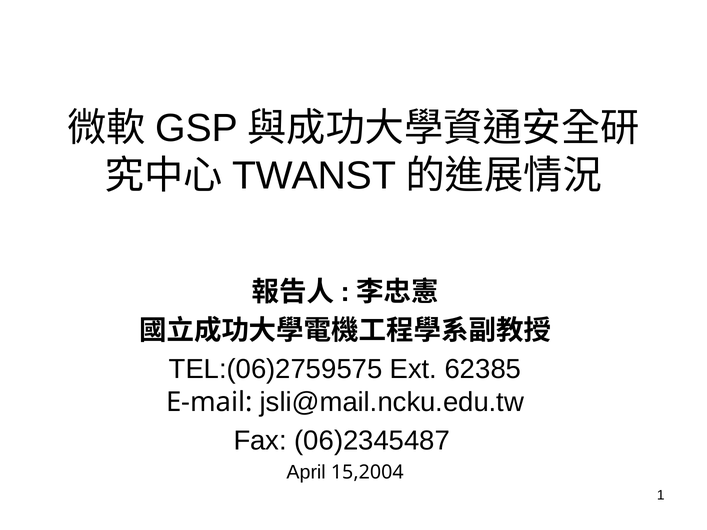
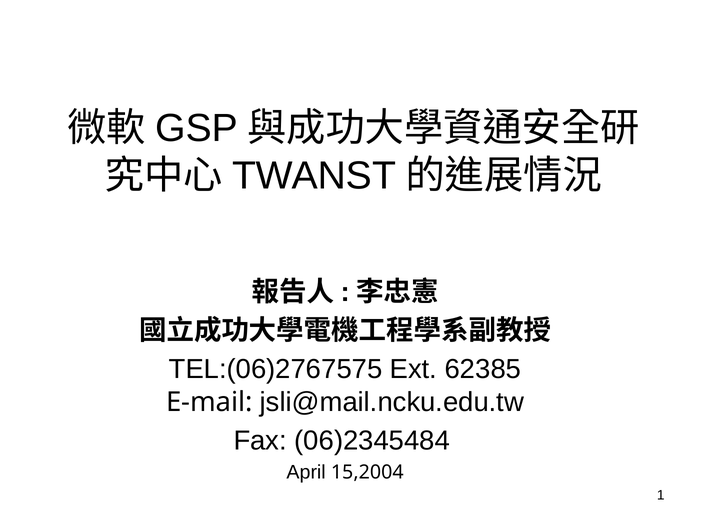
TEL:(06)2759575: TEL:(06)2759575 -> TEL:(06)2767575 (276, 369)
06)2345487: 06)2345487 -> 06)2345484 (372, 441)
